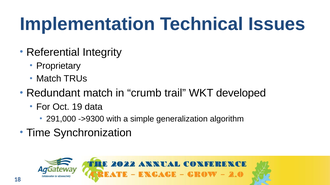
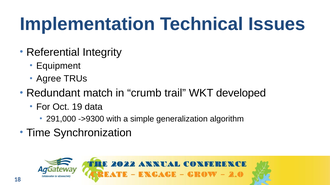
Proprietary: Proprietary -> Equipment (58, 66)
Match: Match -> Agree (49, 79)
